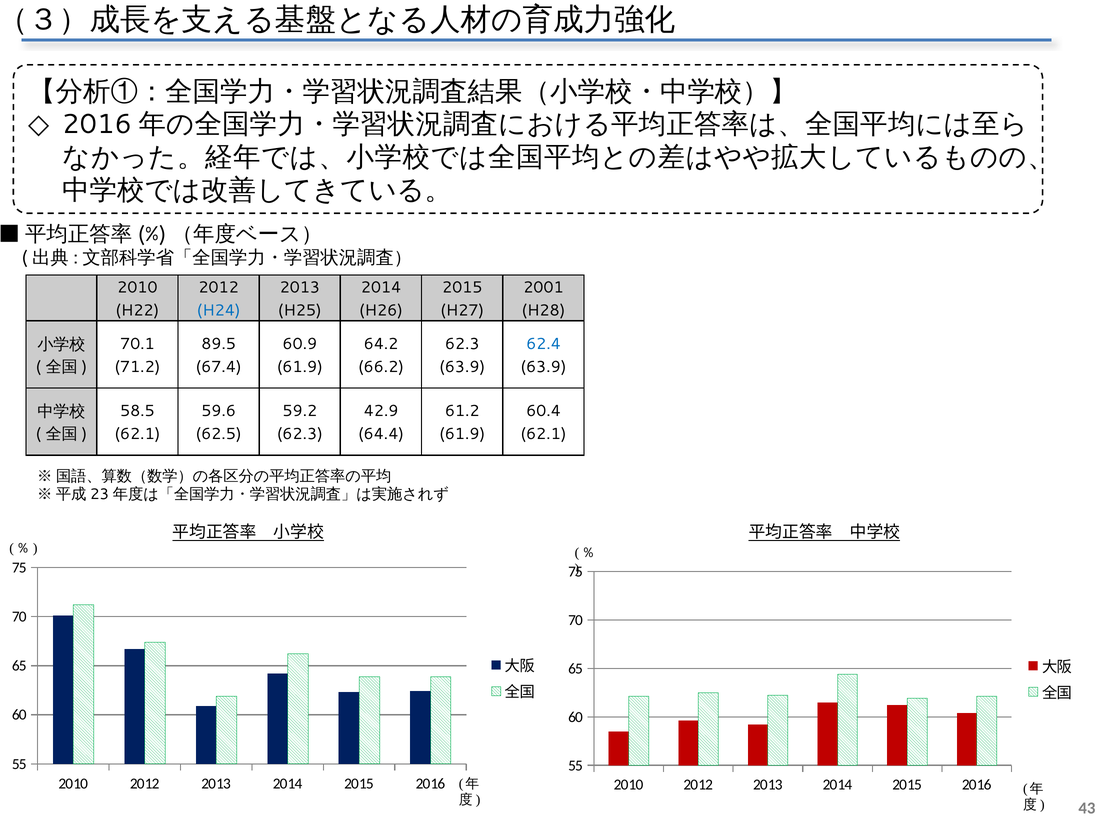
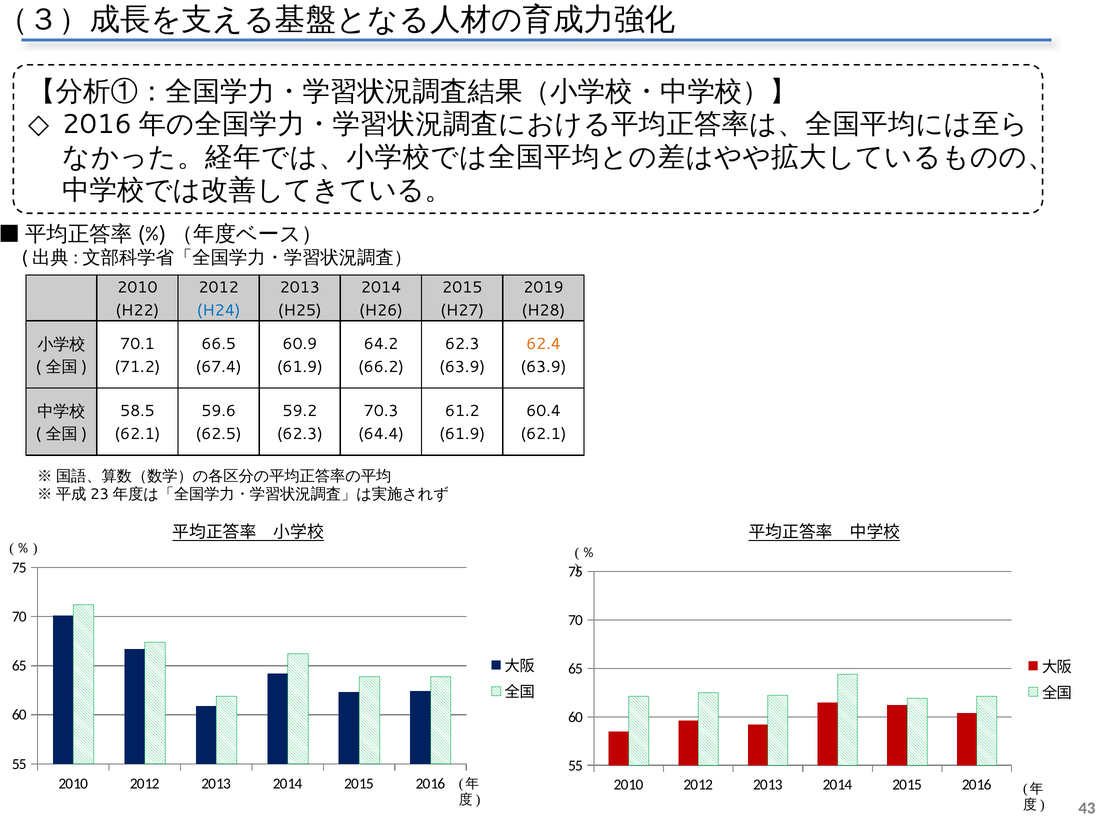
2001: 2001 -> 2019 (543, 288)
89.5: 89.5 -> 66.5 (219, 344)
62.4 colour: blue -> orange (543, 344)
42.9: 42.9 -> 70.3 (381, 411)
